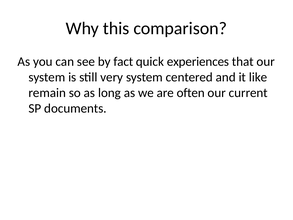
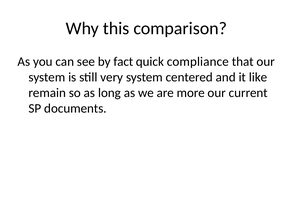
experiences: experiences -> compliance (198, 61)
often: often -> more (191, 93)
